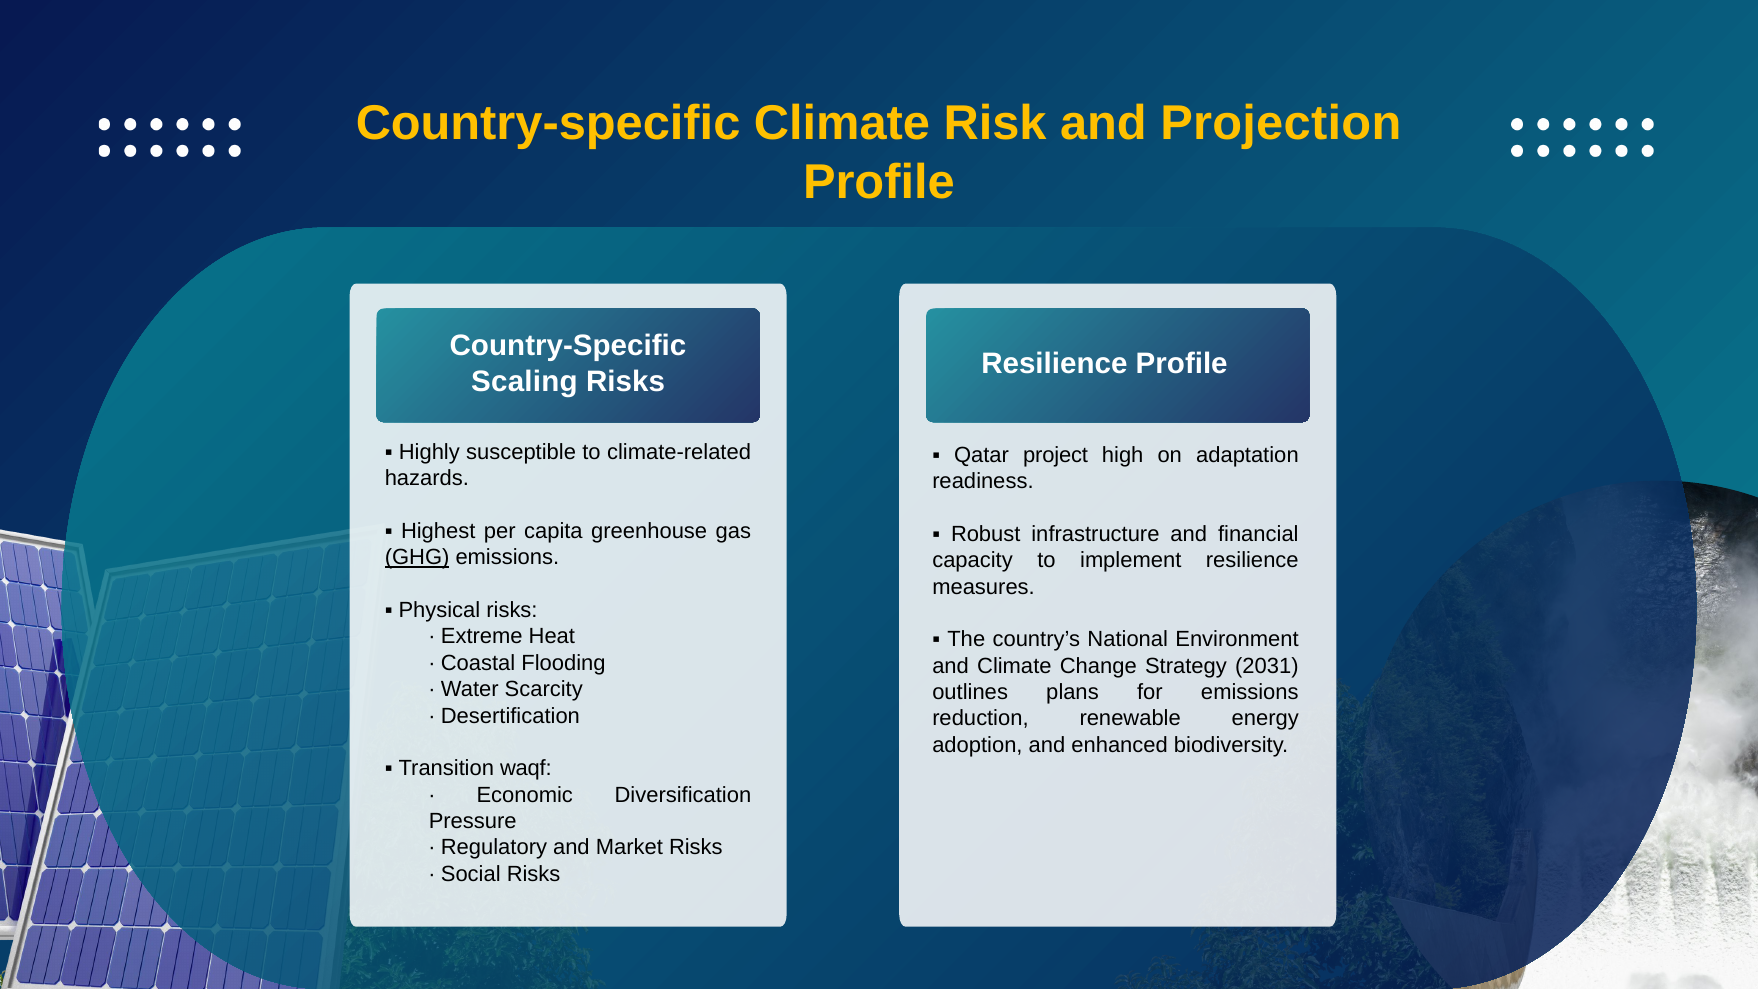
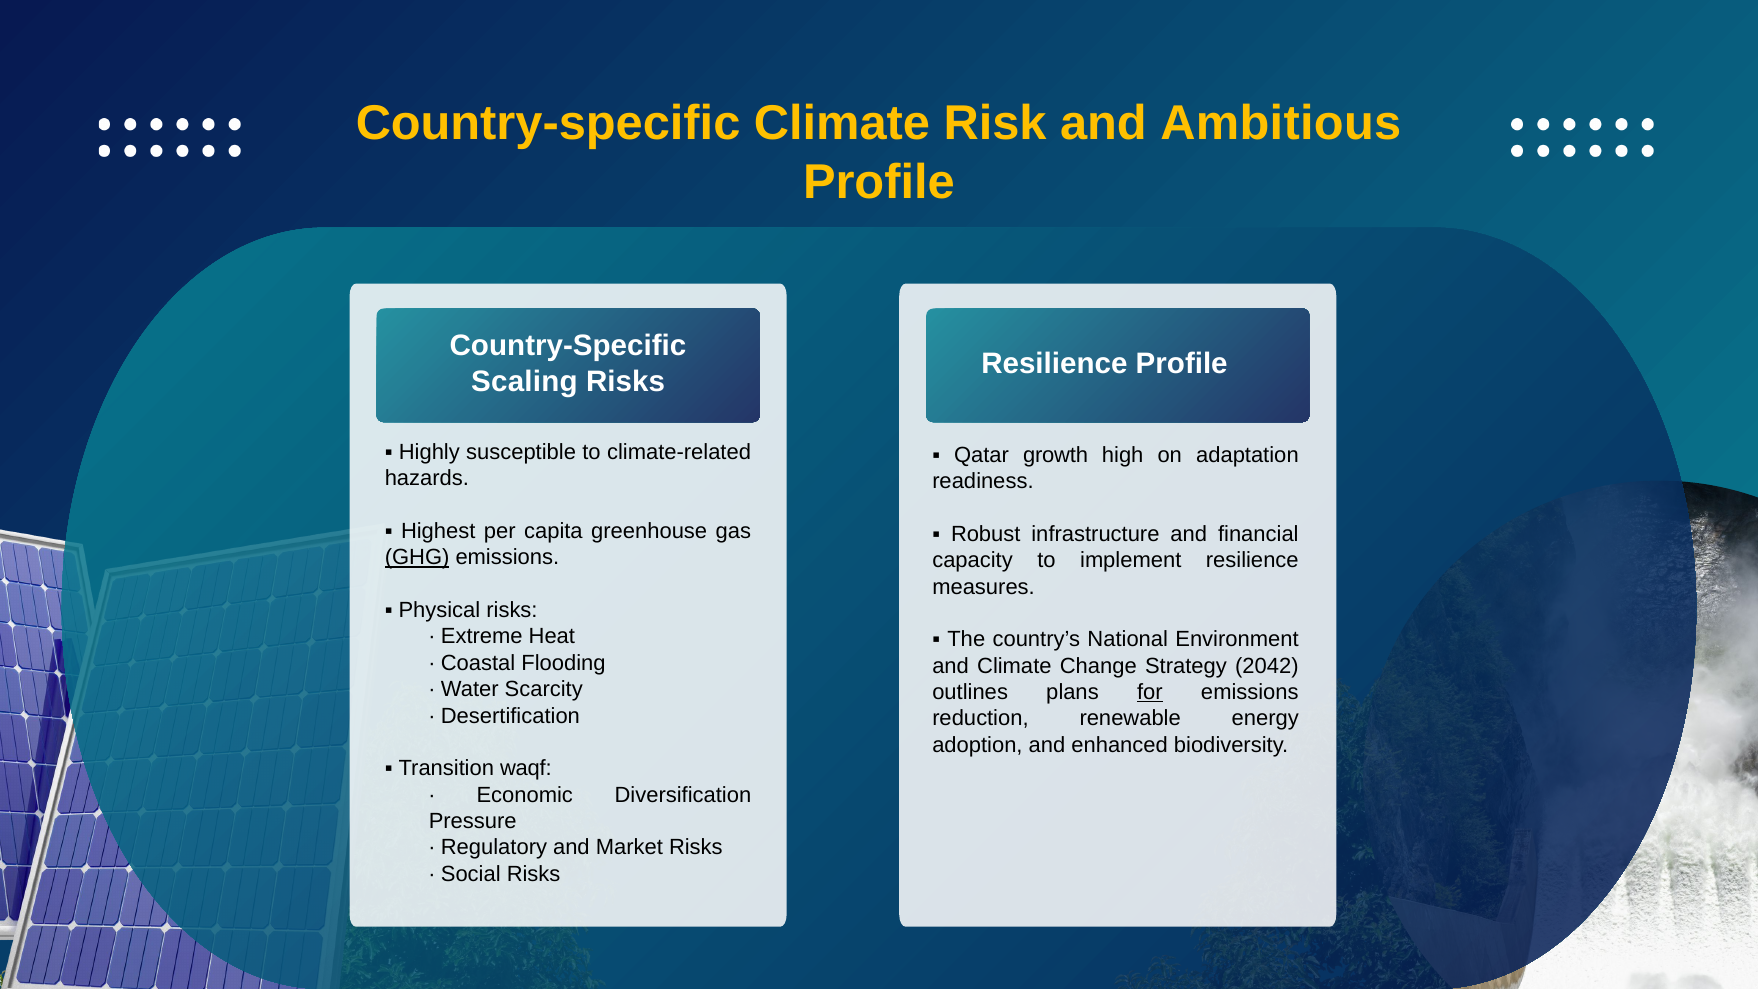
Projection: Projection -> Ambitious (1281, 124)
project: project -> growth (1056, 455)
2031: 2031 -> 2042 (1267, 666)
for underline: none -> present (1150, 692)
